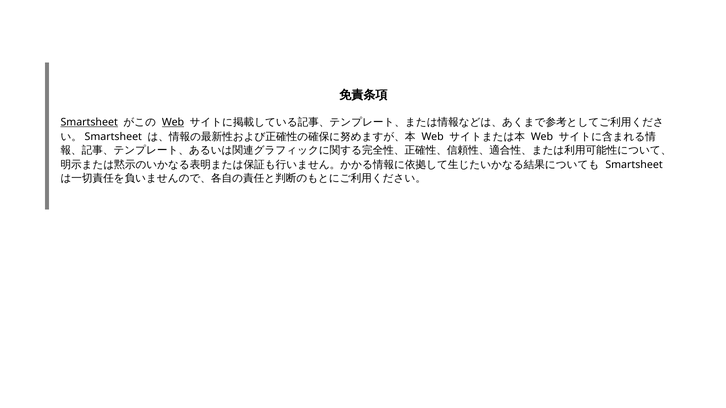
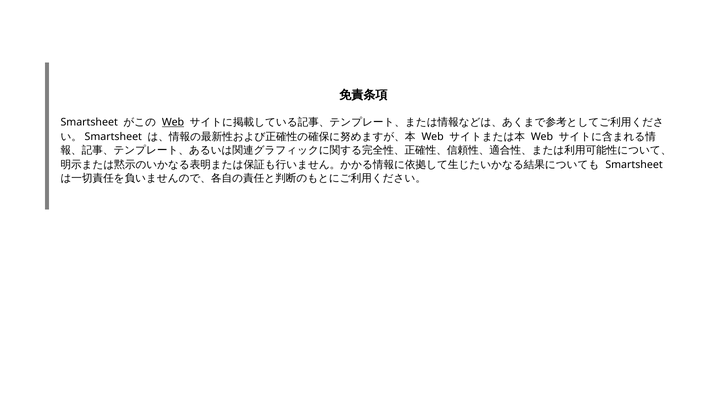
Smartsheet underline: present -> none (89, 122)
